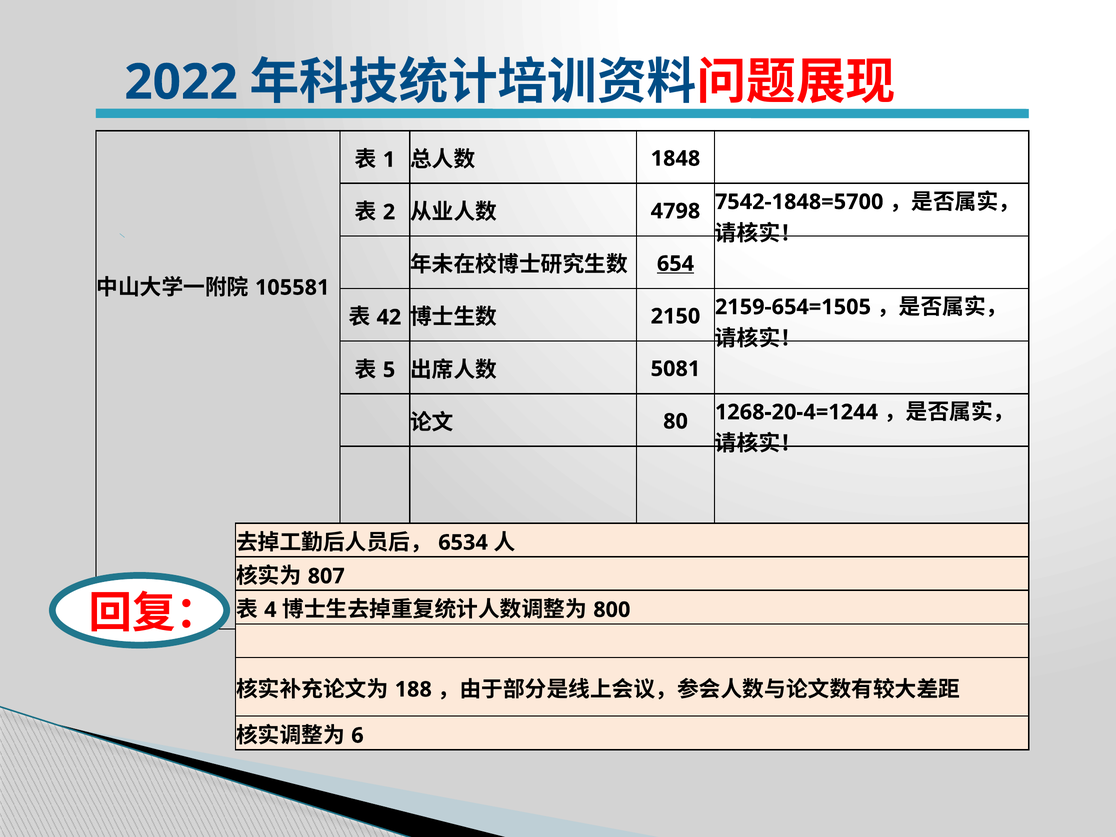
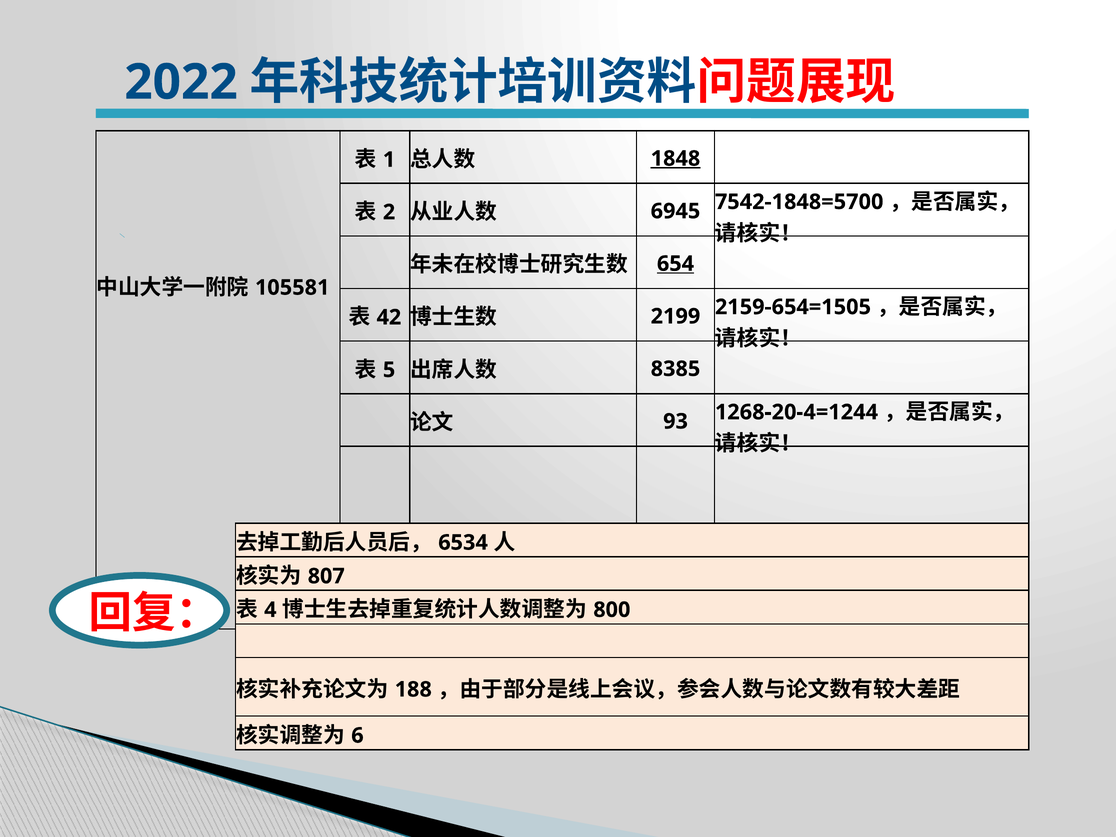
1848 underline: none -> present (675, 159)
4798: 4798 -> 6945 (675, 211)
2150: 2150 -> 2199 (675, 316)
5081: 5081 -> 8385 (675, 369)
80: 80 -> 93 (676, 421)
